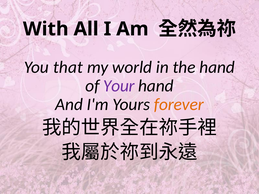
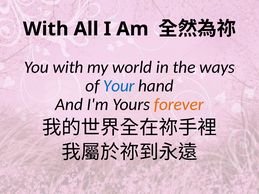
You that: that -> with (68, 67)
the hand: hand -> ways (217, 67)
Your colour: purple -> blue (119, 86)
